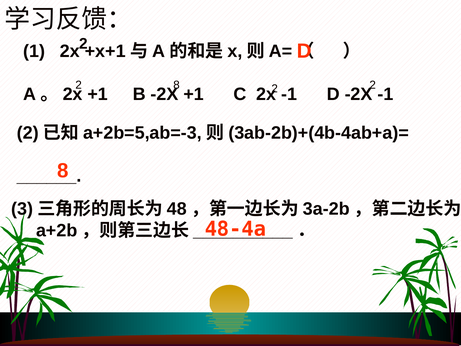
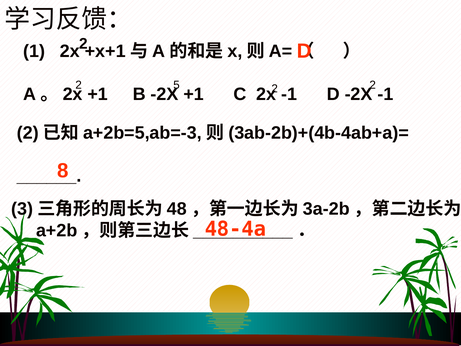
8: 8 -> 5 (177, 85)
